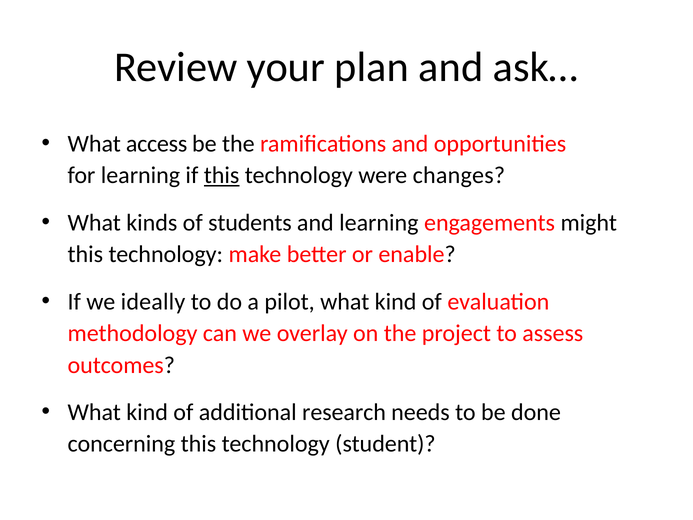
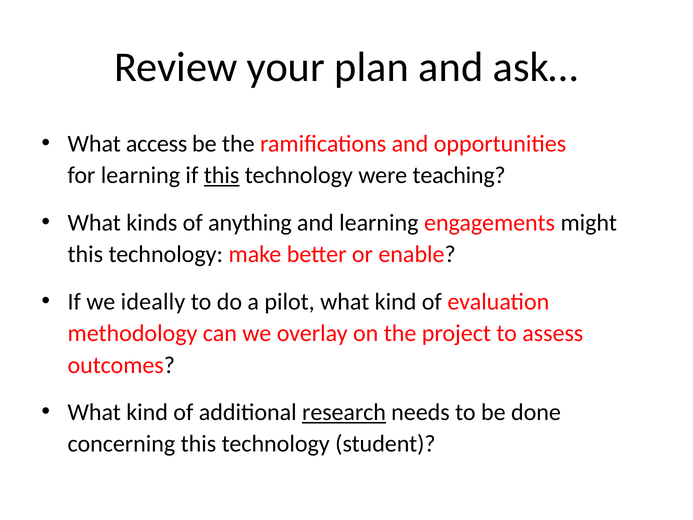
changes: changes -> teaching (459, 175)
students: students -> anything (250, 223)
research underline: none -> present (344, 412)
